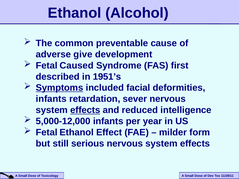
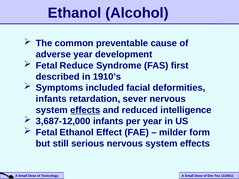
adverse give: give -> year (83, 54)
Caused: Caused -> Reduce (77, 66)
1951’s: 1951’s -> 1910’s (107, 77)
Symptoms underline: present -> none (60, 88)
5,000-12,000: 5,000-12,000 -> 3,687-12,000 (63, 121)
